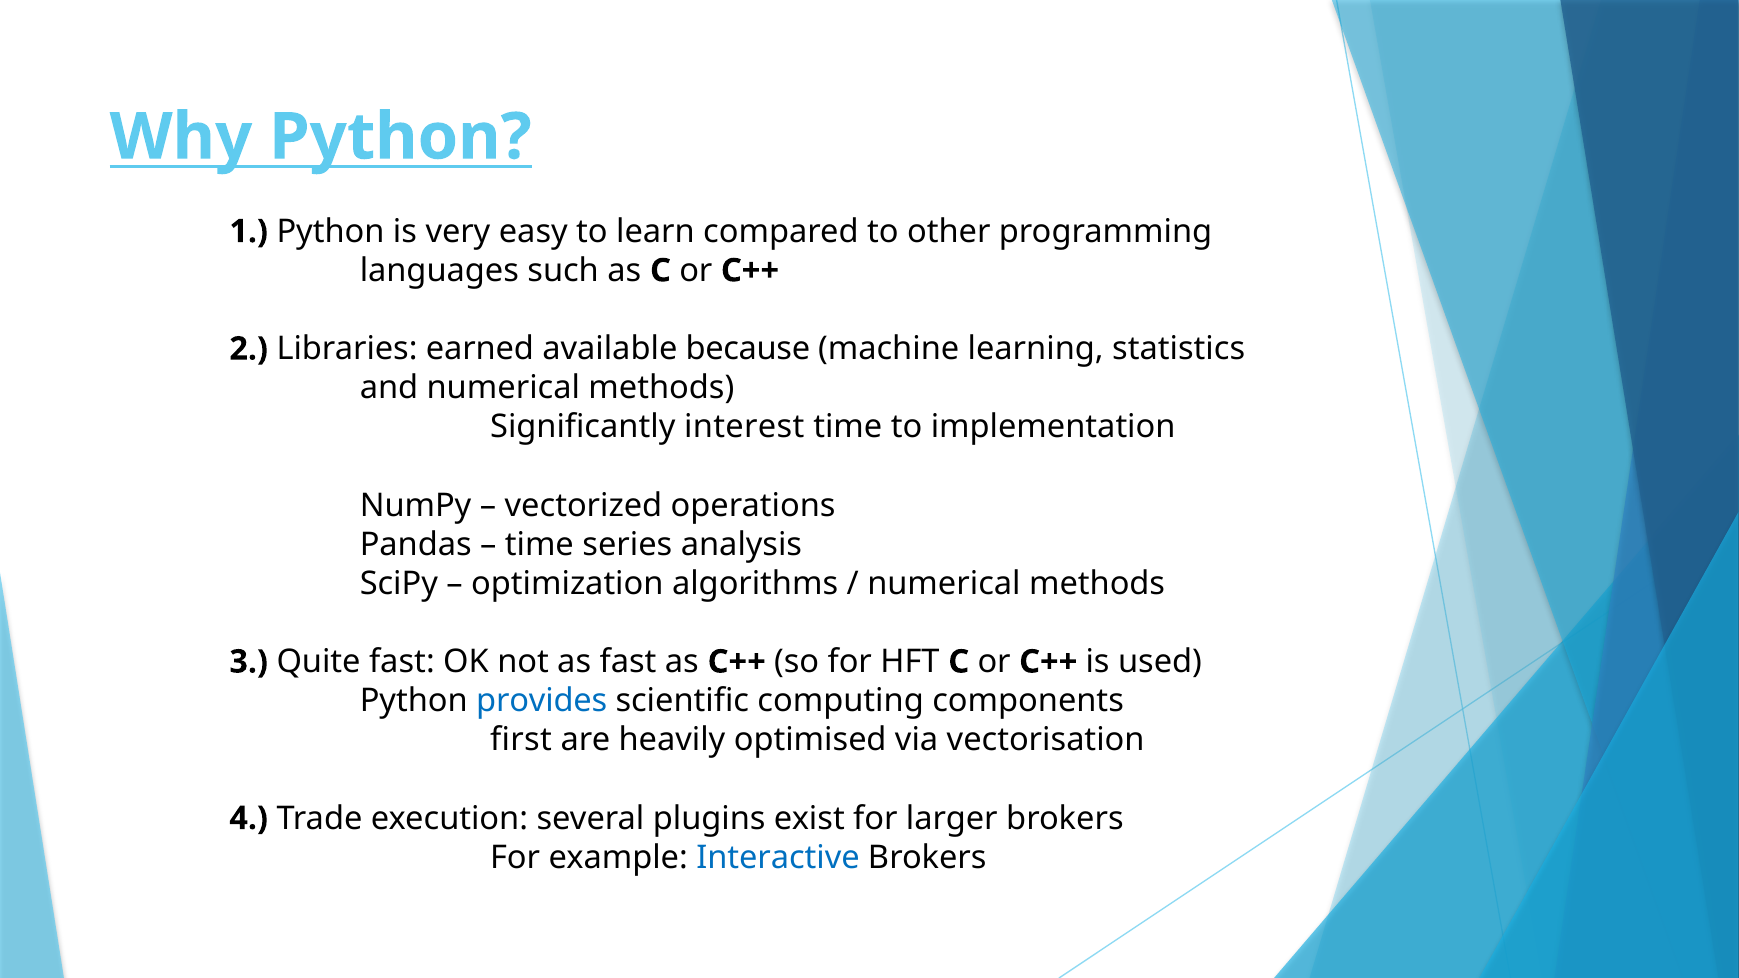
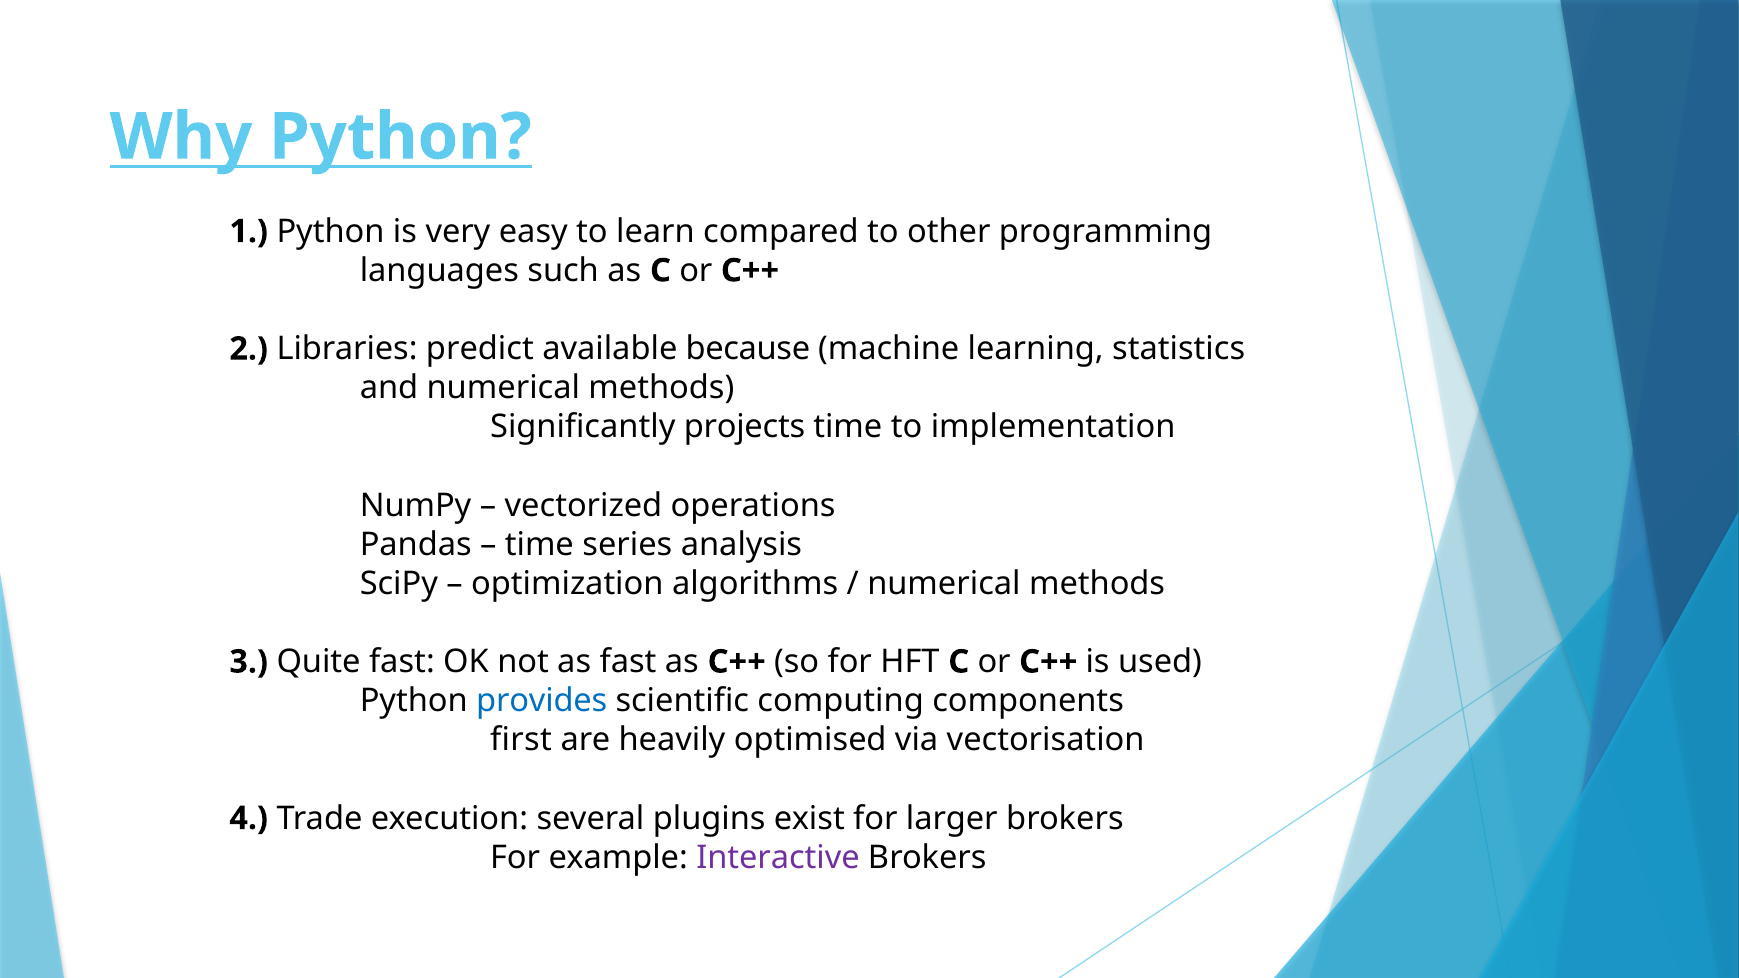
earned: earned -> predict (480, 349)
interest: interest -> projects (745, 427)
Interactive colour: blue -> purple (778, 858)
